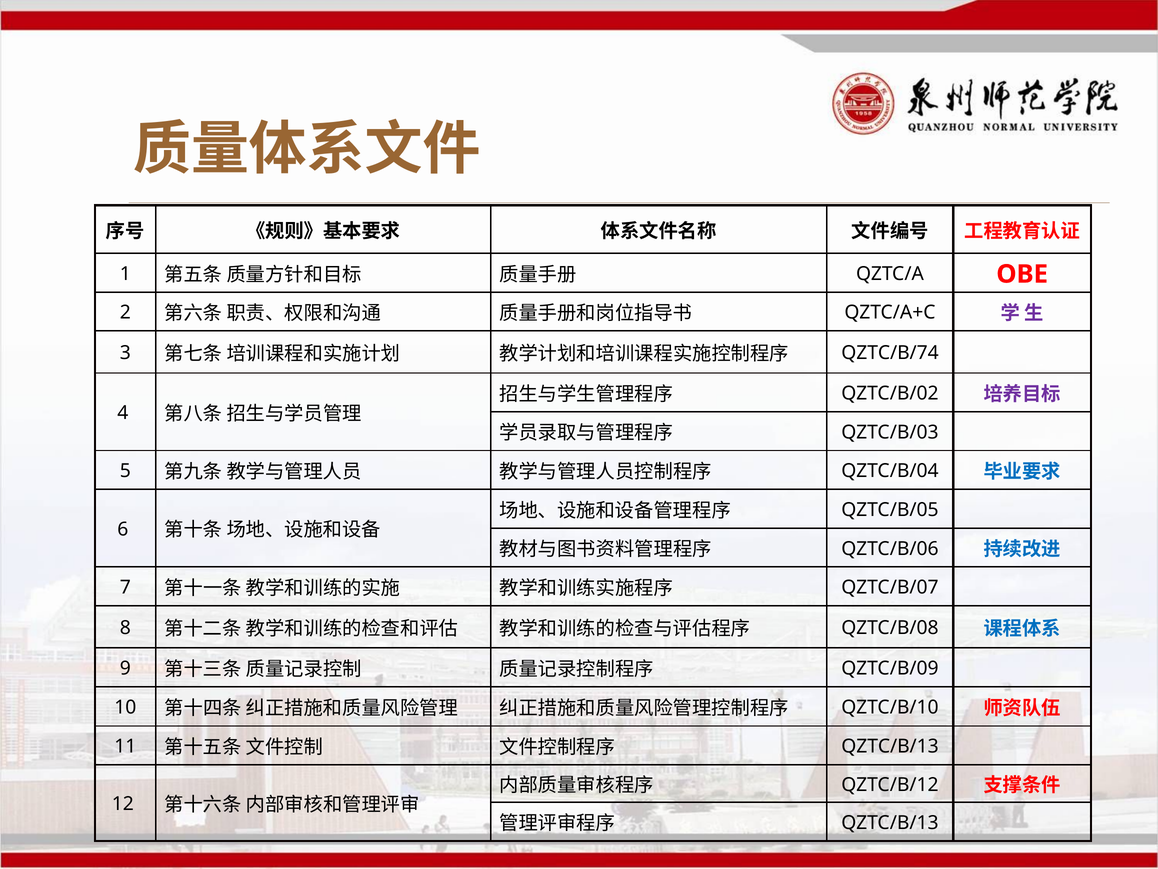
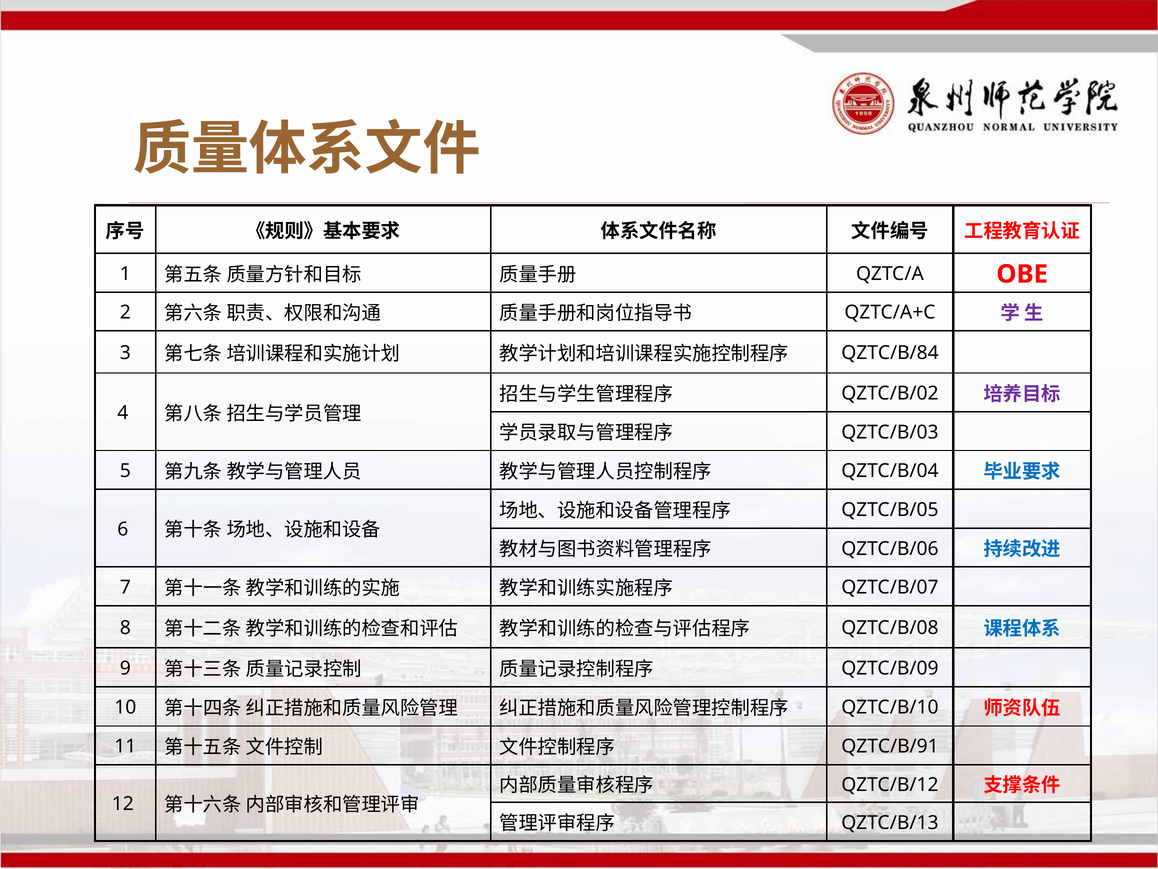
QZTC/B/74: QZTC/B/74 -> QZTC/B/84 (890, 353)
QZTC/B/13: QZTC/B/13 -> QZTC/B/91 (890, 746)
